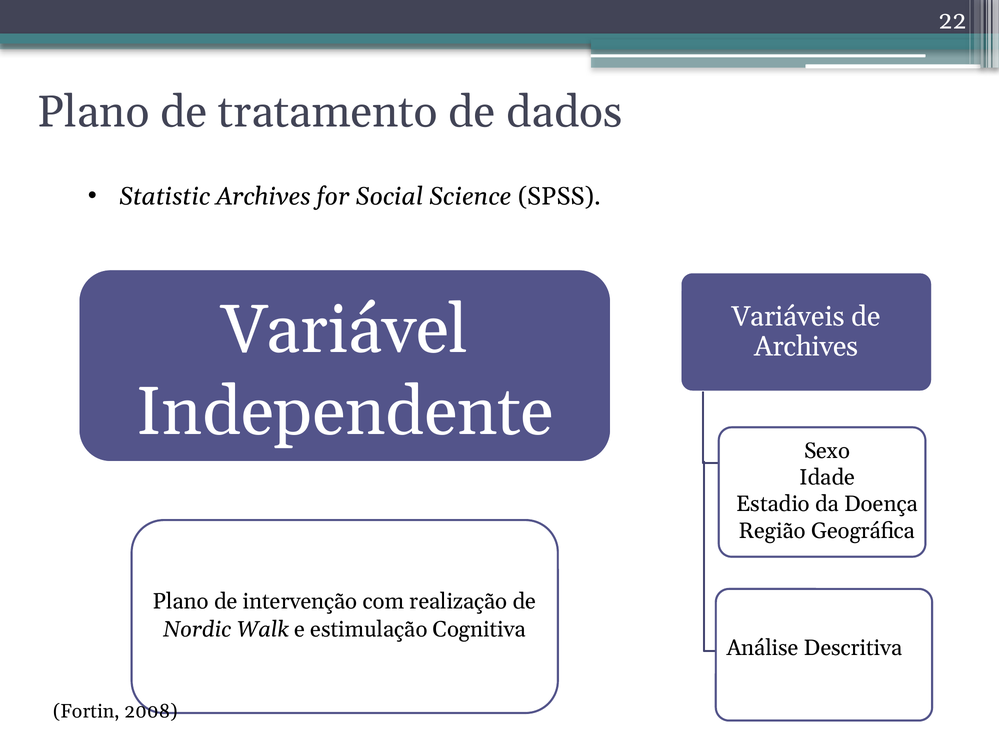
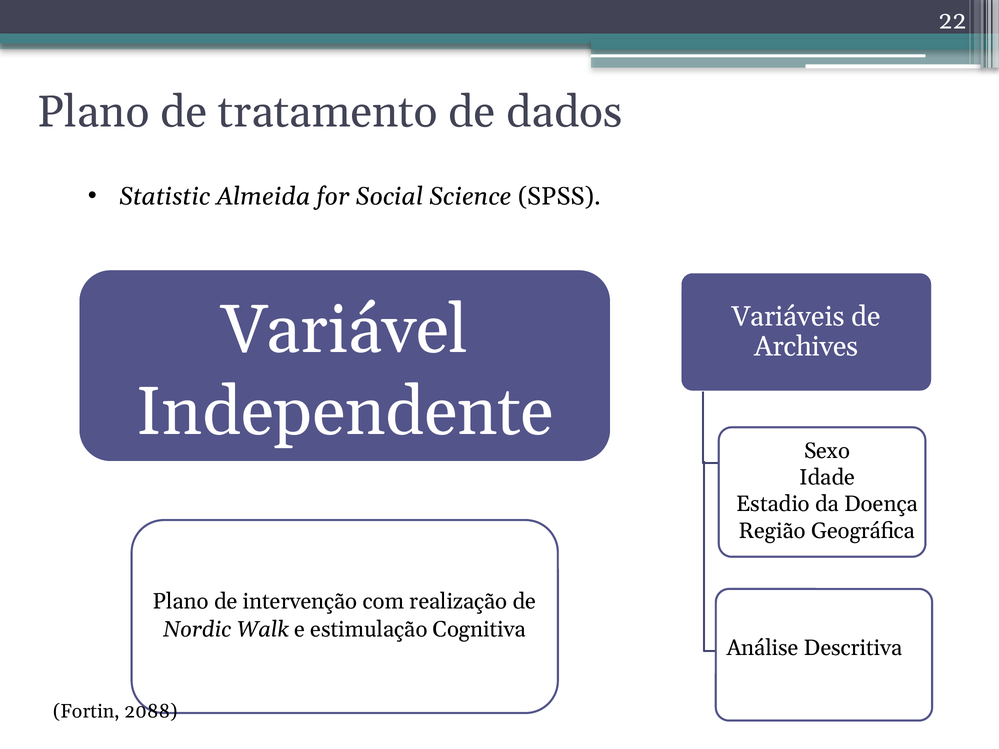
Statistic Archives: Archives -> Almeida (263, 197)
2008: 2008 -> 2088 (151, 711)
